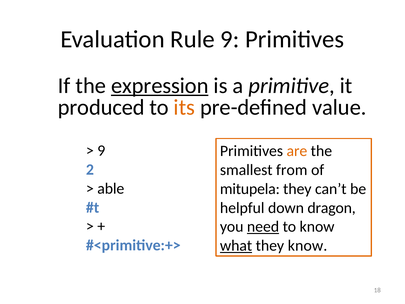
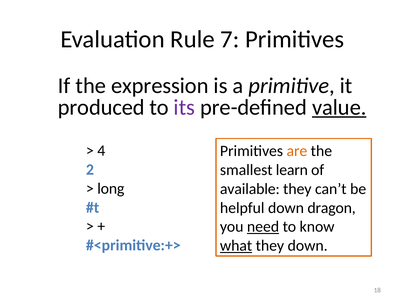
Rule 9: 9 -> 7 (230, 39)
expression underline: present -> none (160, 86)
its colour: orange -> purple (184, 107)
value underline: none -> present (339, 107)
9: 9 -> 4 (101, 151)
from: from -> learn (292, 170)
able: able -> long (111, 188)
mitupela: mitupela -> available (250, 189)
they know: know -> down (308, 245)
